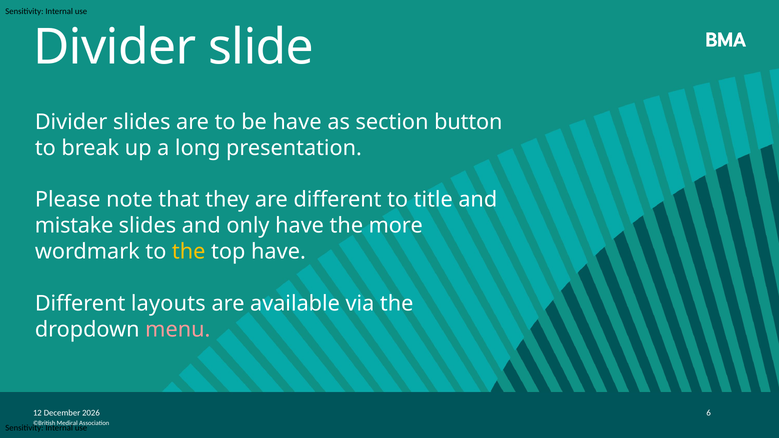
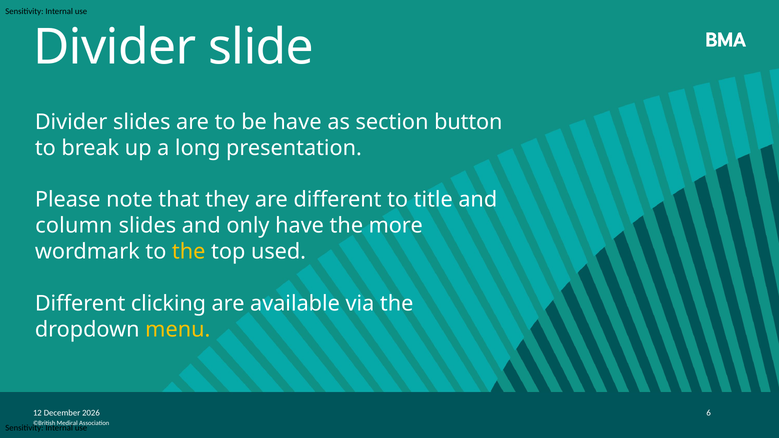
mistake: mistake -> column (74, 226)
top have: have -> used (278, 252)
layouts: layouts -> clicking (168, 304)
menu colour: pink -> yellow (178, 330)
